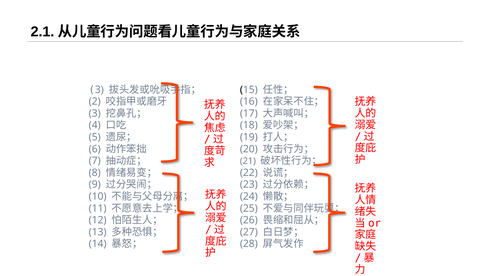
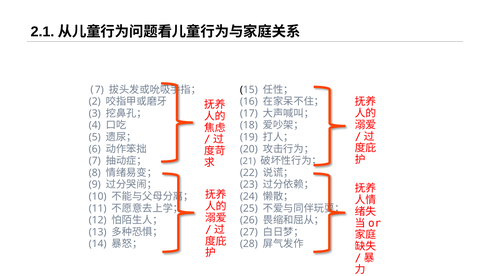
3: 3 -> 7 (99, 90)
